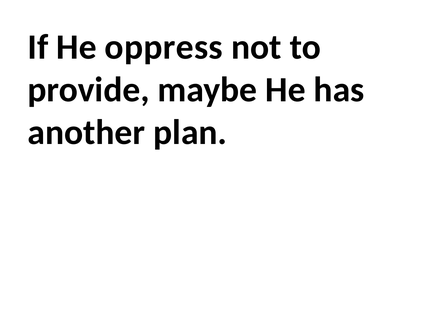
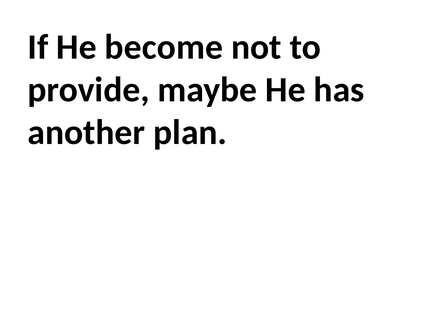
oppress: oppress -> become (164, 47)
